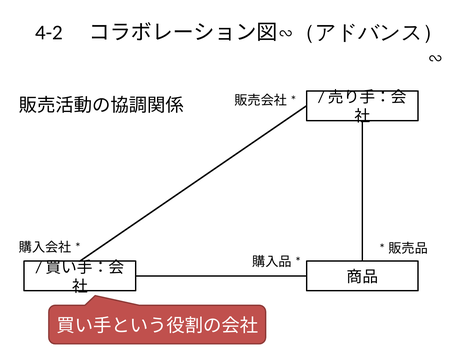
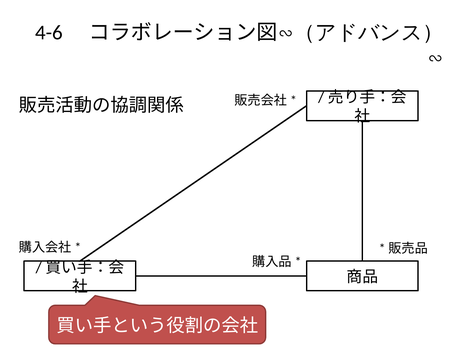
4-2: 4-2 -> 4-6 (49, 33)
